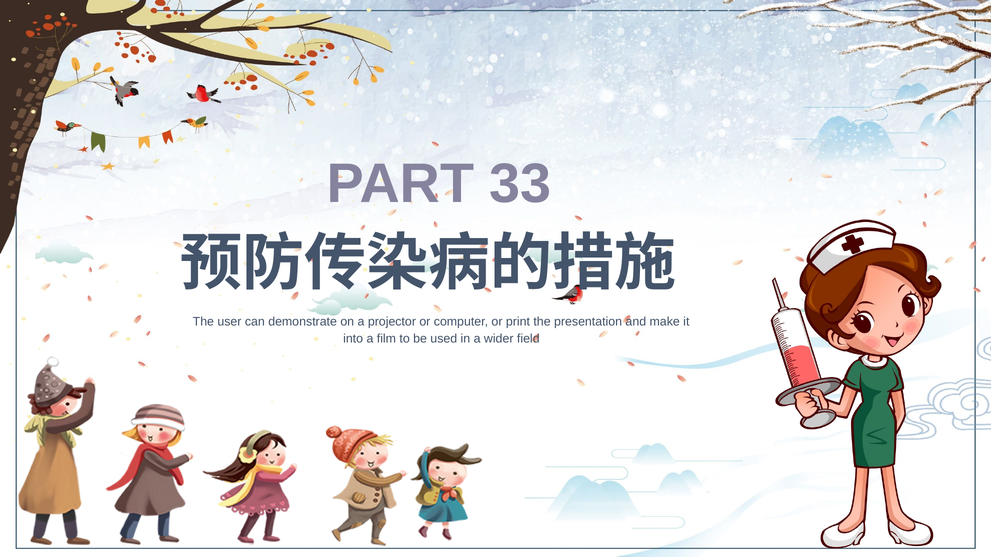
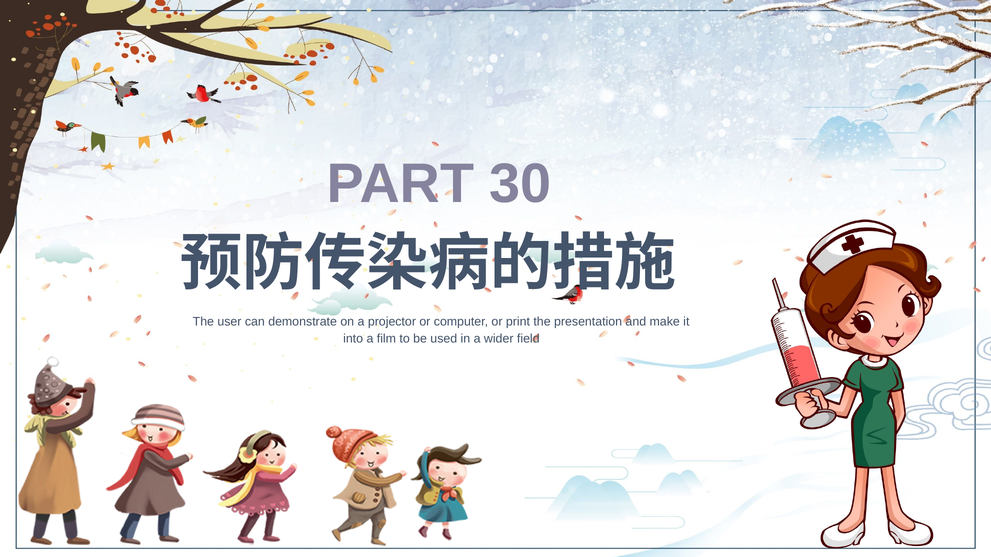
33: 33 -> 30 (520, 184)
